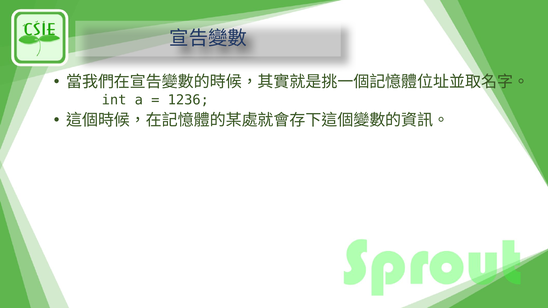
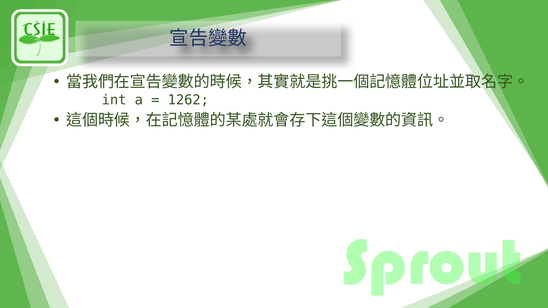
1236: 1236 -> 1262 (188, 100)
